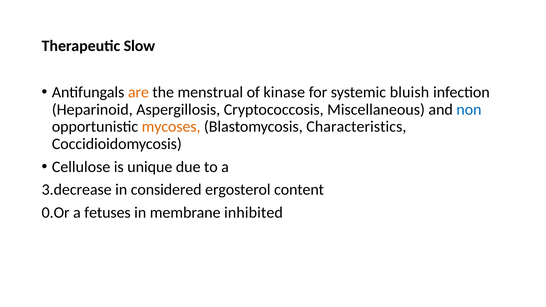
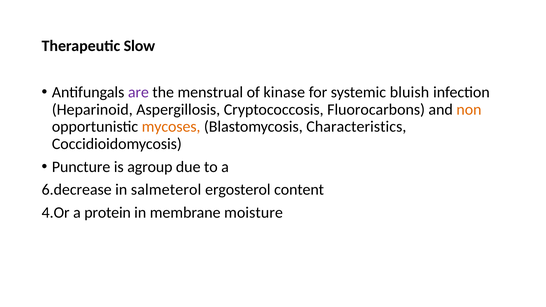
are colour: orange -> purple (138, 92)
Miscellaneous: Miscellaneous -> Fluorocarbons (376, 110)
non colour: blue -> orange (469, 110)
Cellulose: Cellulose -> Puncture (81, 167)
unique: unique -> agroup (150, 167)
3.decrease: 3.decrease -> 6.decrease (77, 190)
considered: considered -> salmeterol (166, 190)
0.Or: 0.Or -> 4.Or (56, 213)
fetuses: fetuses -> protein (108, 213)
inhibited: inhibited -> moisture (254, 213)
